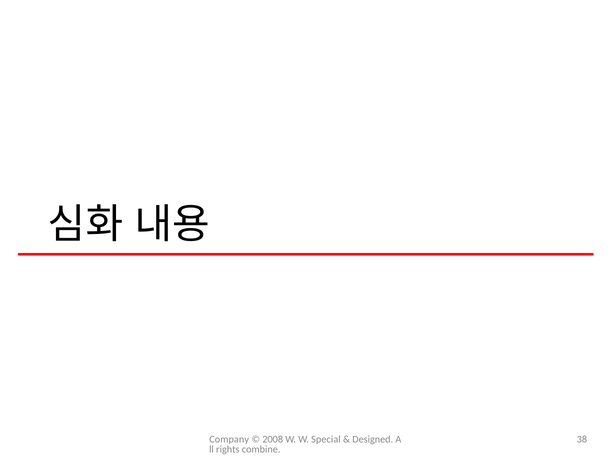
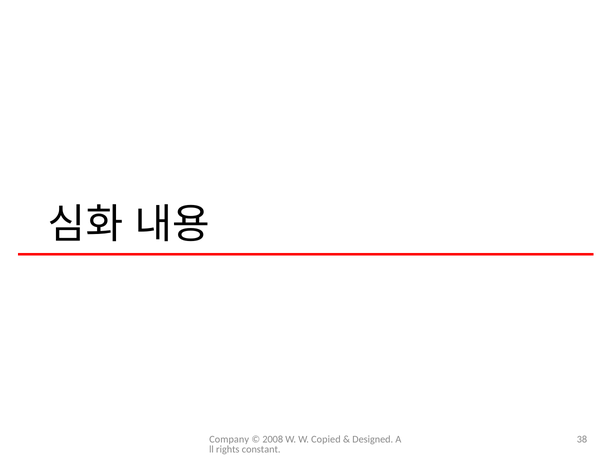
Special: Special -> Copied (326, 439)
combine: combine -> constant (261, 449)
